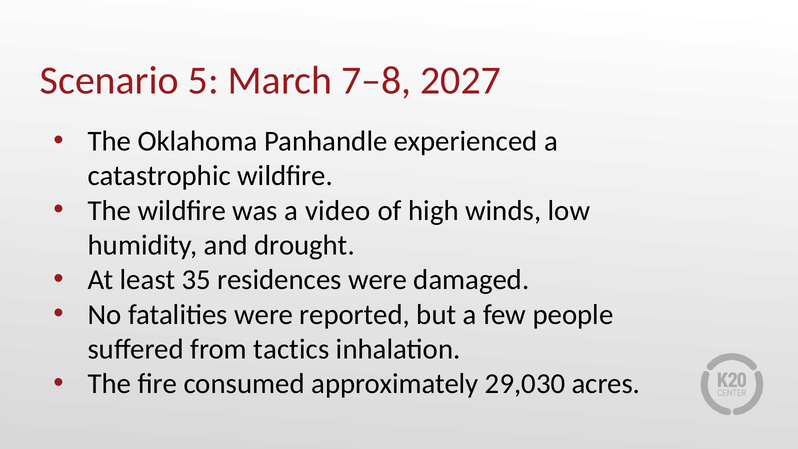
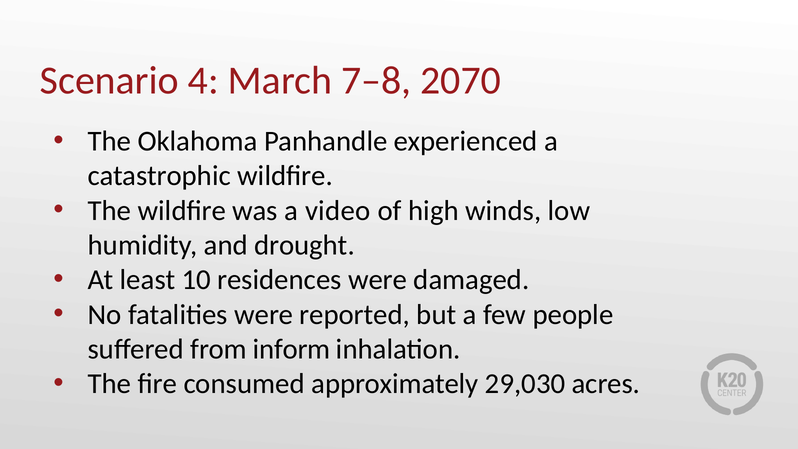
5: 5 -> 4 (203, 80)
2027: 2027 -> 2070 (461, 80)
35: 35 -> 10 (196, 280)
tactics: tactics -> inform (292, 349)
